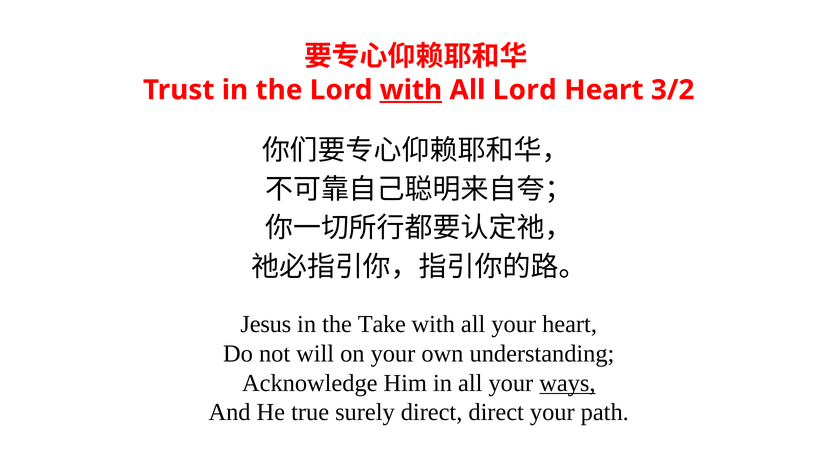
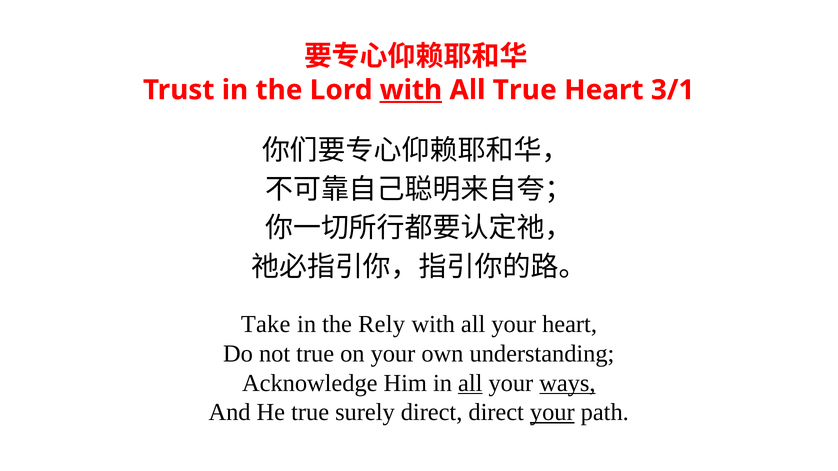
All Lord: Lord -> True (525, 90)
3/2: 3/2 -> 3/1 (673, 90)
Jesus: Jesus -> Take (266, 325)
Take: Take -> Rely (382, 325)
not will: will -> true (315, 354)
all underline: none -> present (470, 383)
your underline: none -> present (552, 413)
